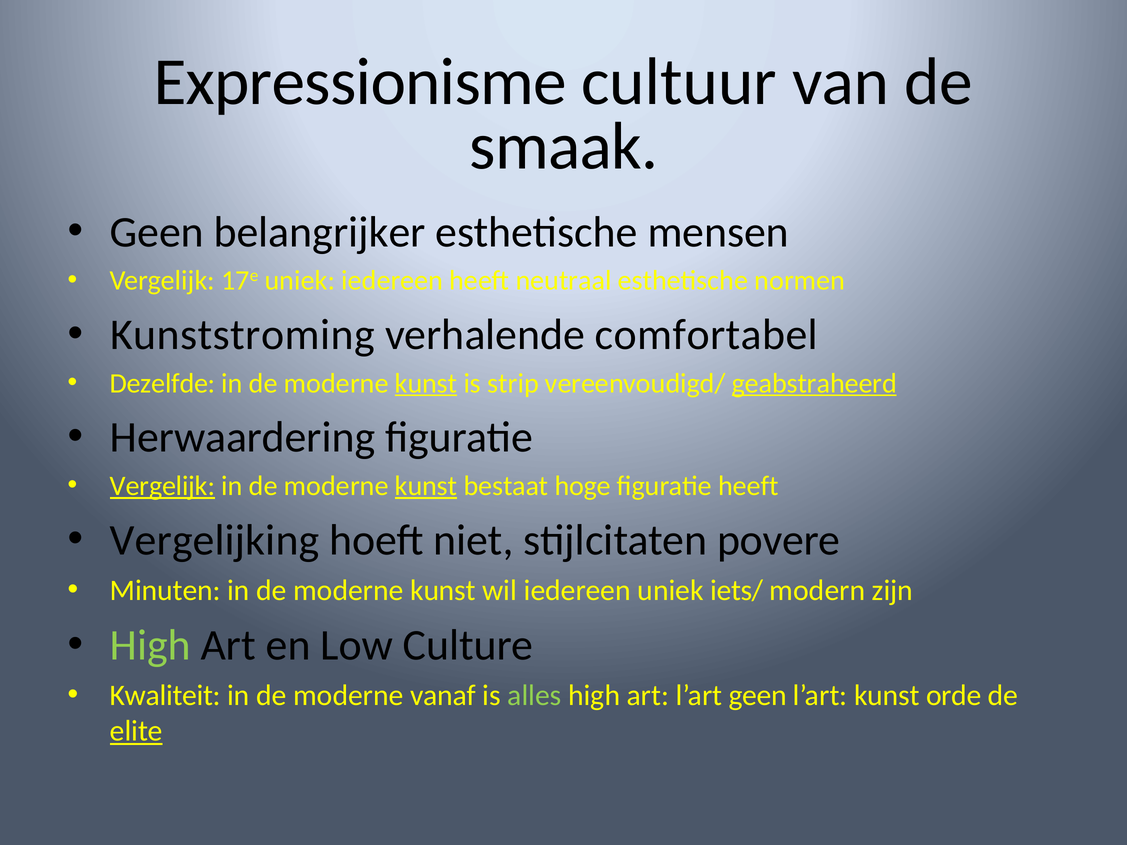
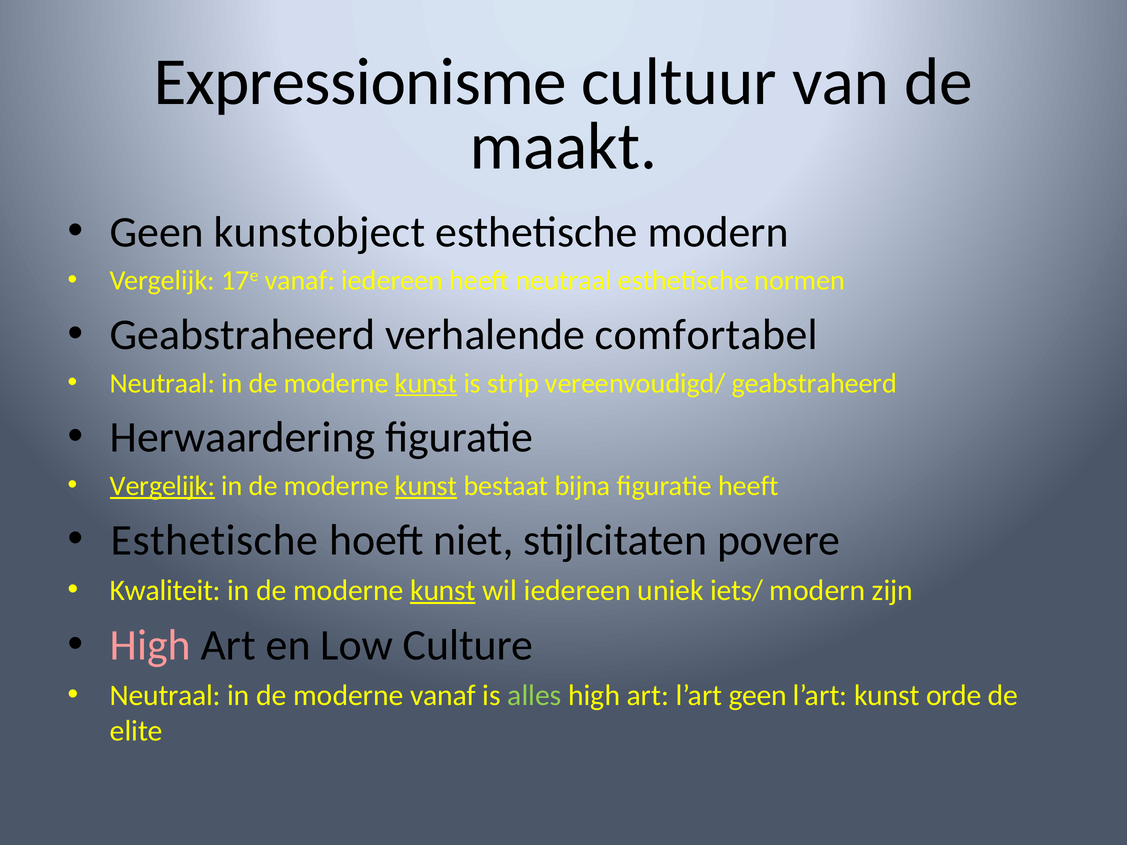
smaak: smaak -> maakt (563, 147)
belangrijker: belangrijker -> kunstobject (320, 232)
esthetische mensen: mensen -> modern (718, 232)
17e uniek: uniek -> vanaf (300, 281)
Kunststroming: Kunststroming -> Geabstraheerd (243, 335)
Dezelfde: Dezelfde -> Neutraal (162, 383)
geabstraheerd underline: present -> none (814, 383)
hoge: hoge -> bijna (583, 486)
Vergelijking: Vergelijking -> Esthetische (214, 540)
Minuten: Minuten -> Kwaliteit (165, 590)
kunst underline: none -> present (443, 590)
High colour: light green -> pink (150, 646)
Kwaliteit: Kwaliteit -> Neutraal (165, 696)
elite underline: present -> none (136, 731)
